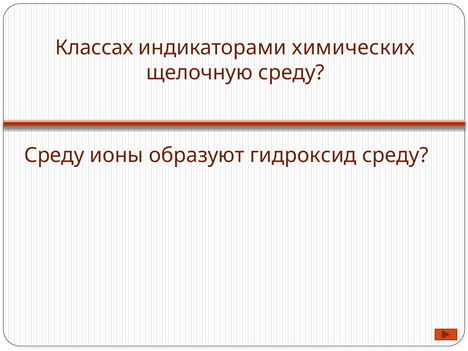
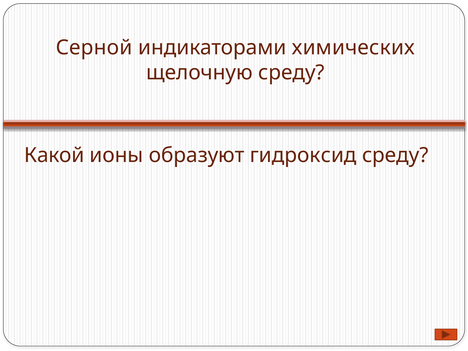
Классах: Классах -> Серной (94, 48)
Среду: Среду -> Какой (54, 155)
